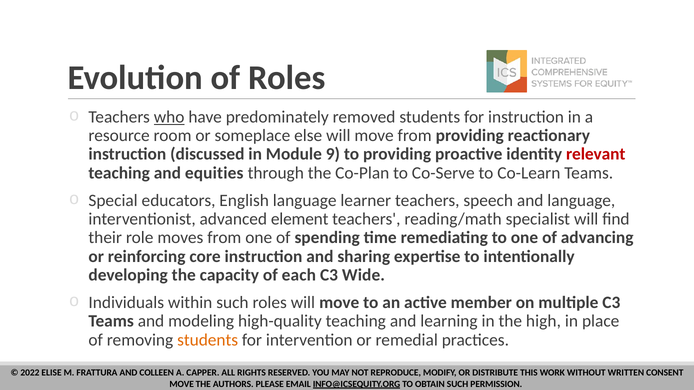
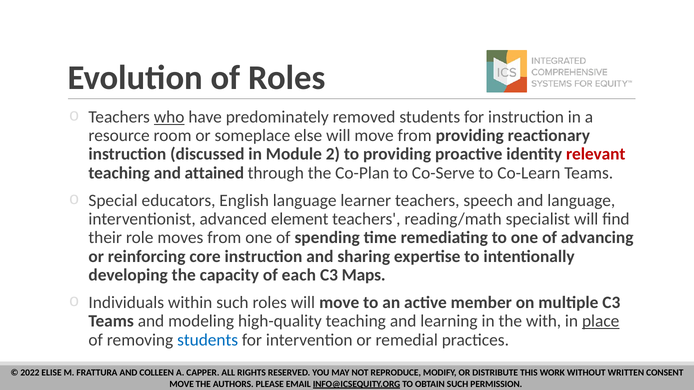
9: 9 -> 2 (333, 154)
equities: equities -> attained (214, 173)
Wide: Wide -> Maps (364, 275)
high: high -> with (544, 322)
place underline: none -> present (601, 322)
students colour: orange -> blue (208, 340)
